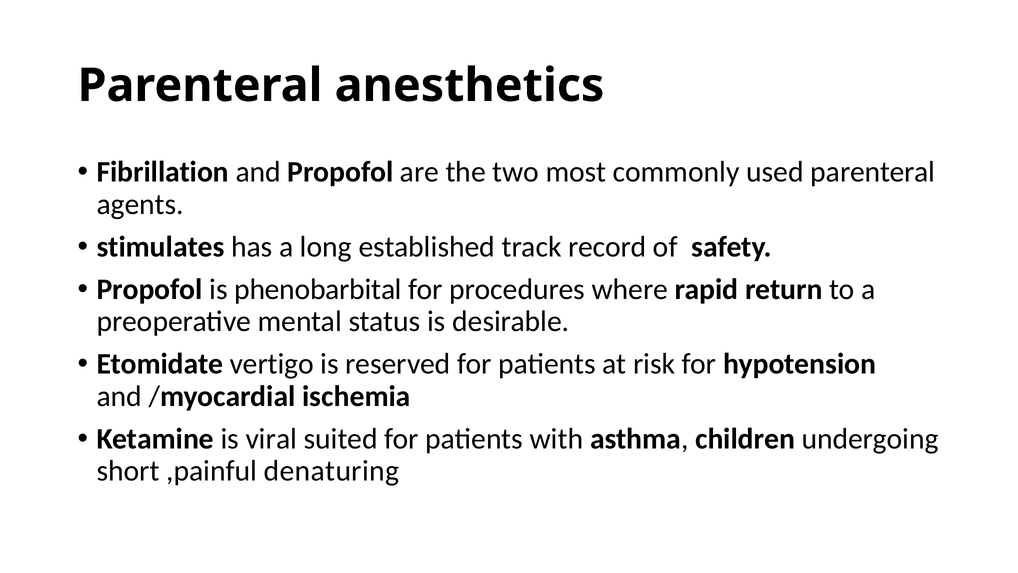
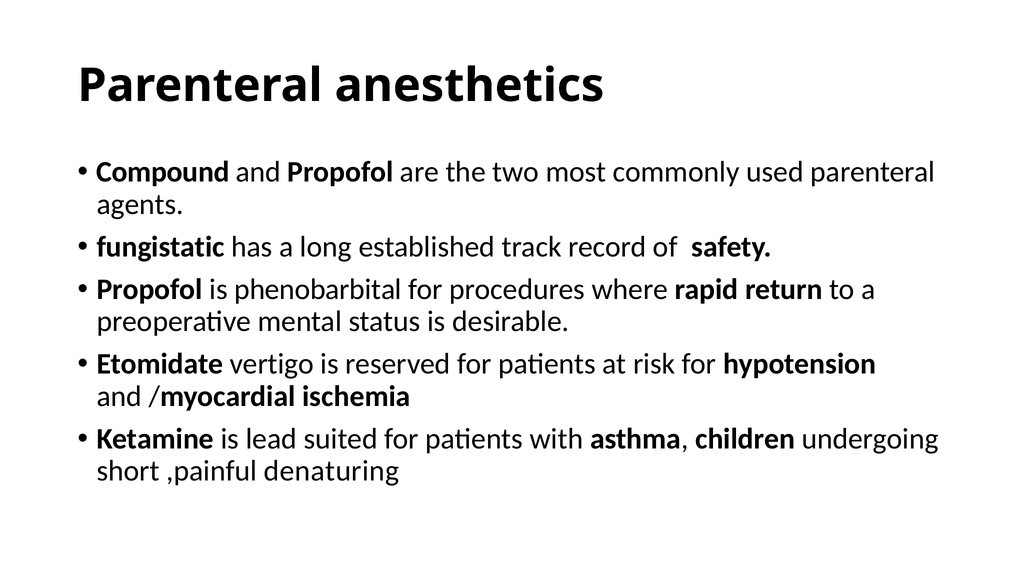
Fibrillation: Fibrillation -> Compound (163, 172)
stimulates: stimulates -> fungistatic (161, 247)
viral: viral -> lead (271, 439)
